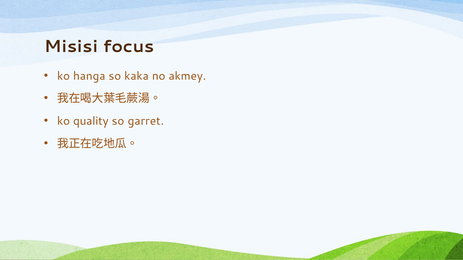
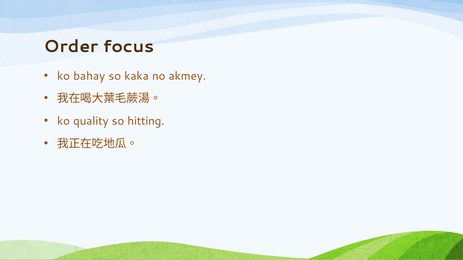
Misisi: Misisi -> Order (71, 47)
hanga: hanga -> bahay (89, 76)
garret: garret -> hitting (146, 121)
